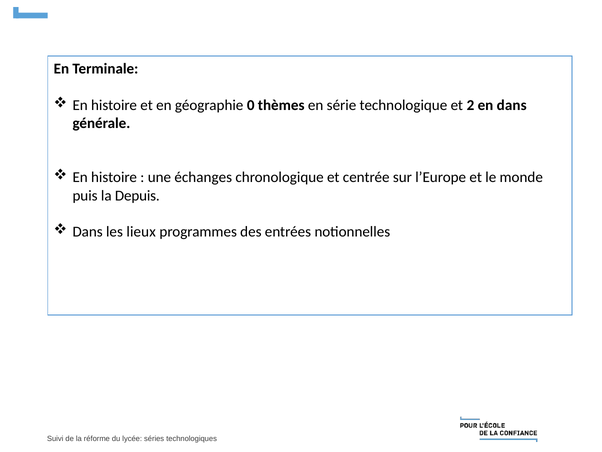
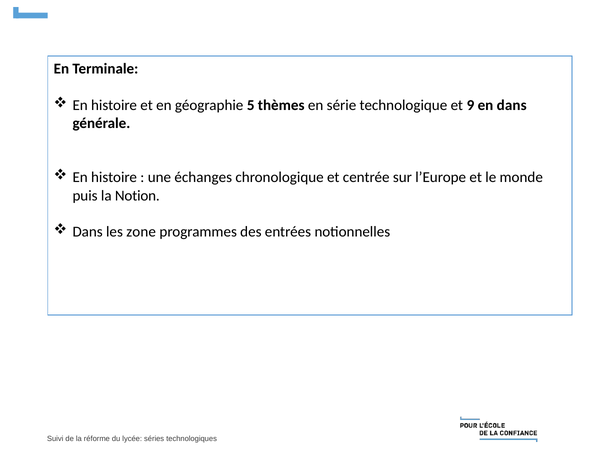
0: 0 -> 5 (251, 105)
2: 2 -> 9 (471, 105)
Depuis: Depuis -> Notion (137, 195)
lieux: lieux -> zone (141, 231)
